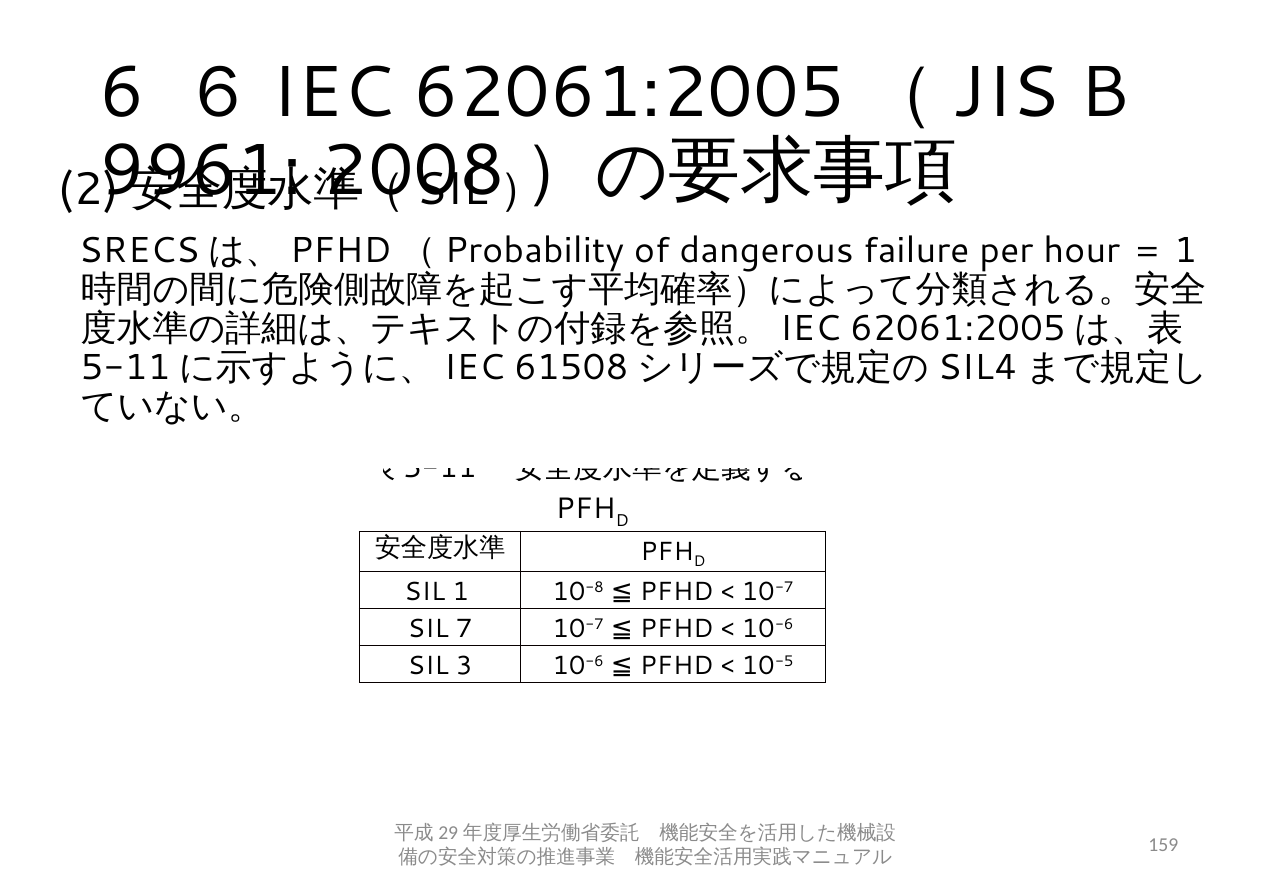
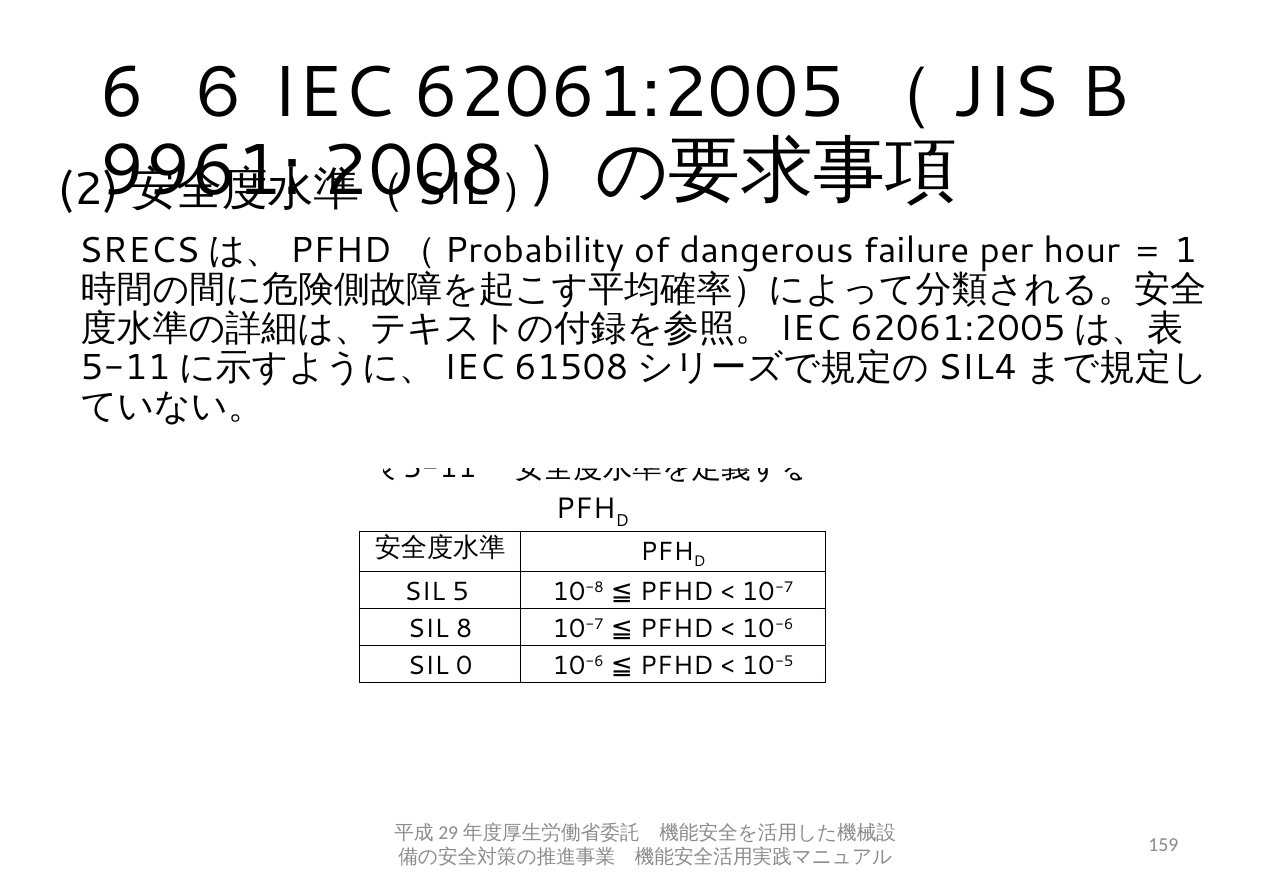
1: 1 -> 5 (461, 591)
7: 7 -> 8 (464, 628)
3: 3 -> 0 (464, 665)
